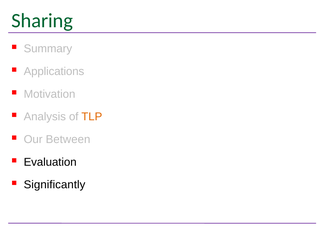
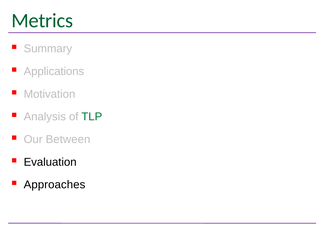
Sharing: Sharing -> Metrics (42, 21)
TLP colour: orange -> green (92, 117)
Significantly: Significantly -> Approaches (55, 185)
